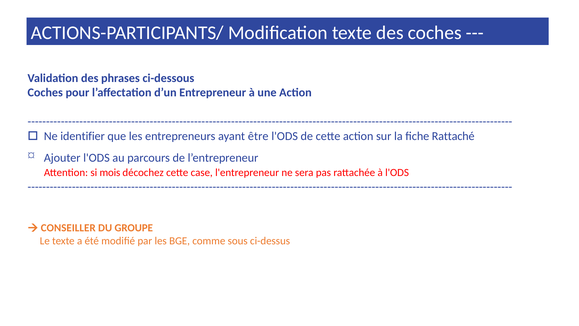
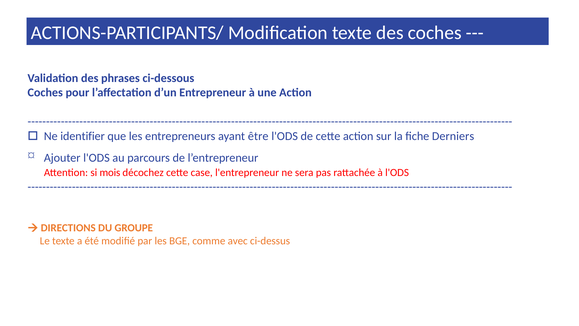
Rattaché: Rattaché -> Derniers (453, 136)
CONSEILLER: CONSEILLER -> DIRECTIONS (68, 228)
sous: sous -> avec (238, 241)
